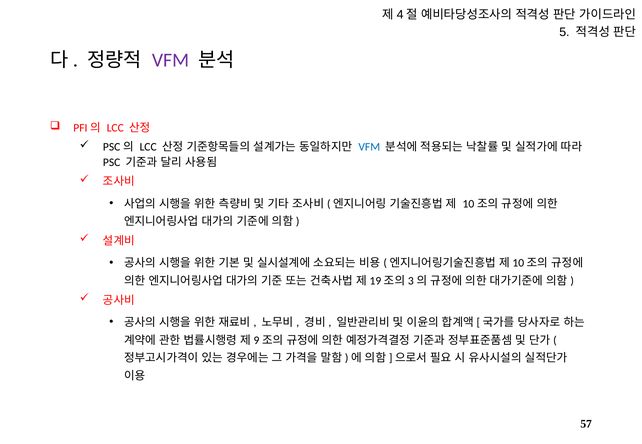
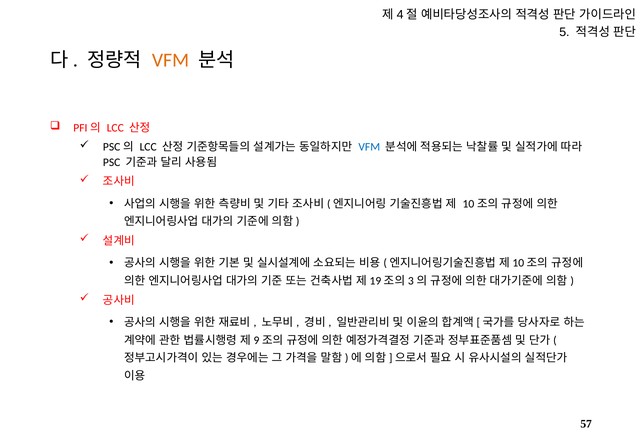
VFM colour: purple -> orange (170, 60)
